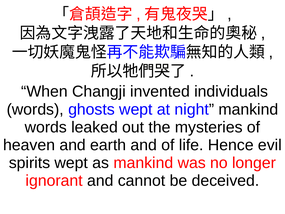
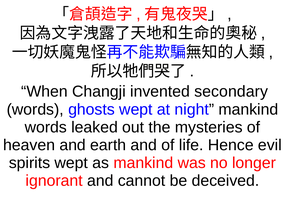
individuals: individuals -> secondary (231, 91)
